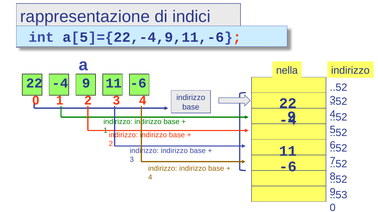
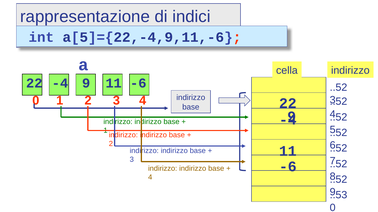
nella: nella -> cella (287, 71)
